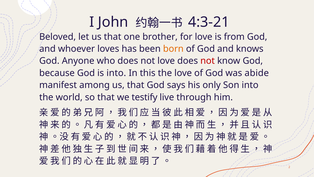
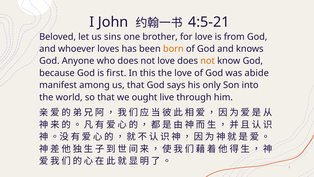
4:3-21: 4:3-21 -> 4:5-21 (209, 22)
let us that: that -> sins (113, 37)
not colour: red -> orange (208, 61)
is into: into -> first (116, 73)
testify: testify -> ought (145, 97)
